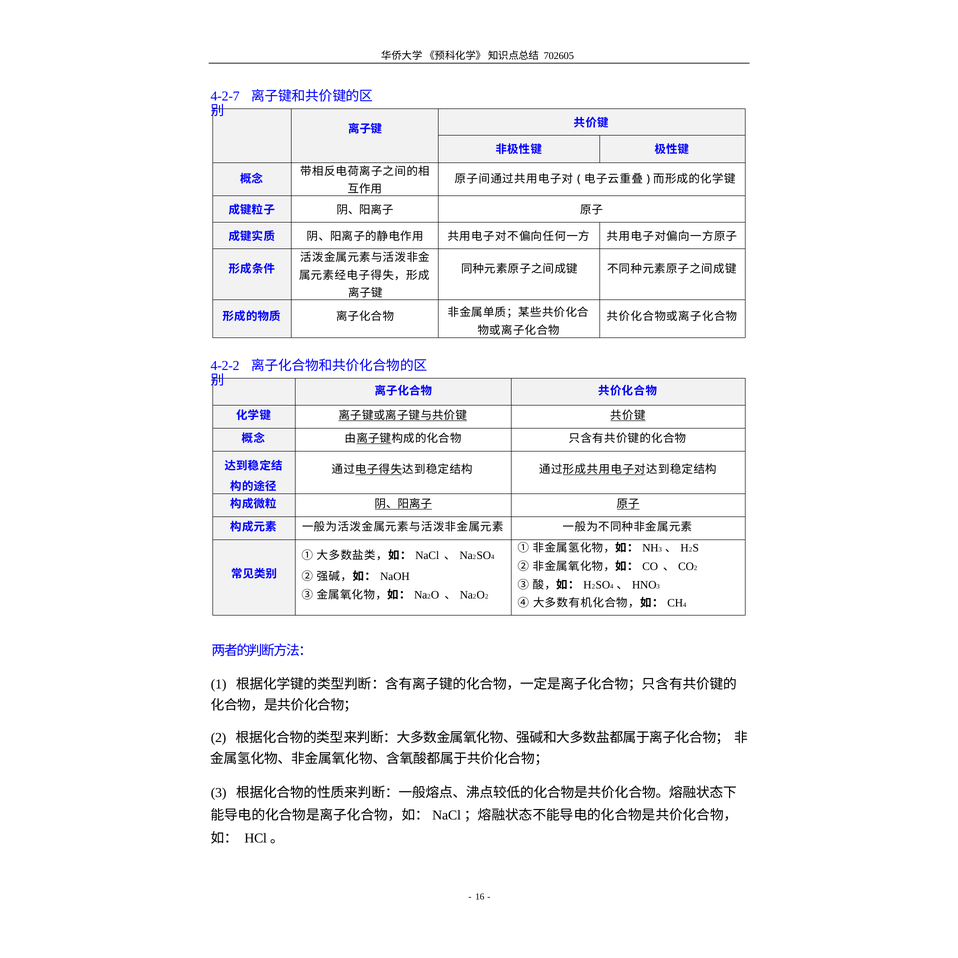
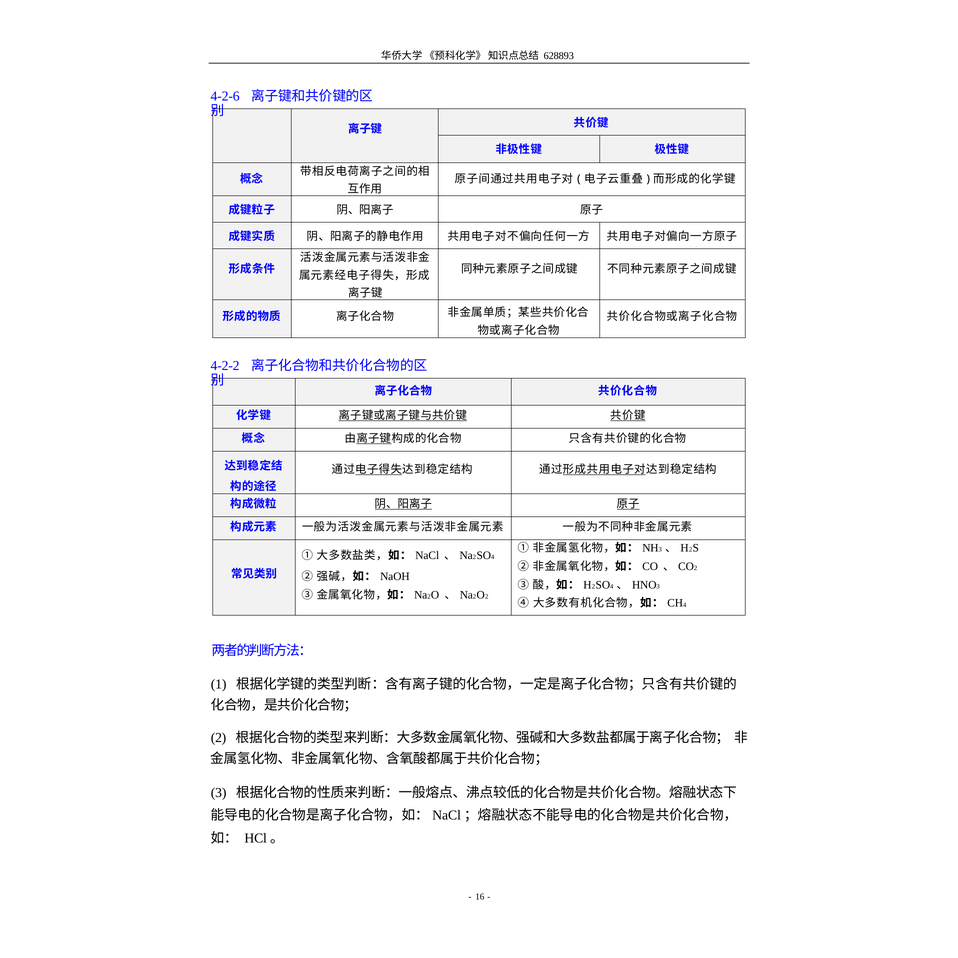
702605: 702605 -> 628893 (559, 56)
4-2-7: 4-2-7 -> 4-2-6 (225, 96)
